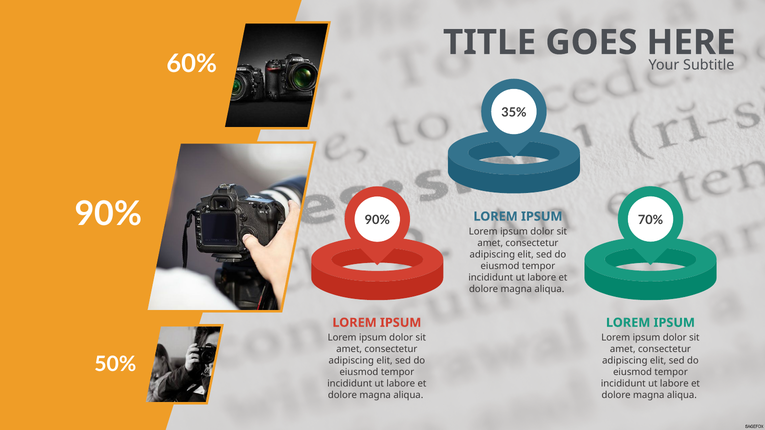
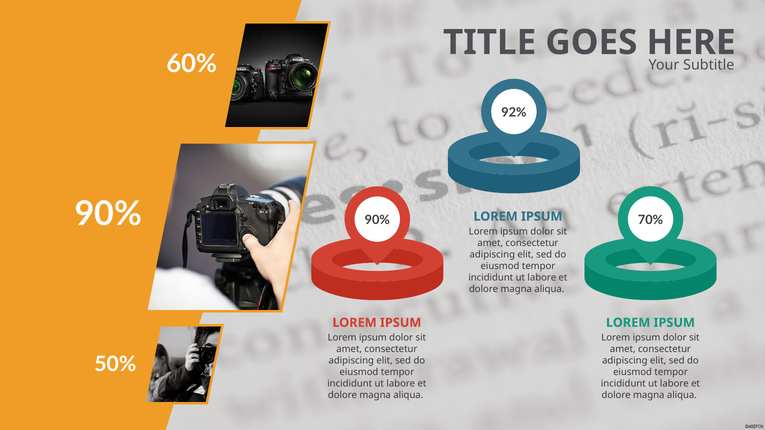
35%: 35% -> 92% (514, 113)
